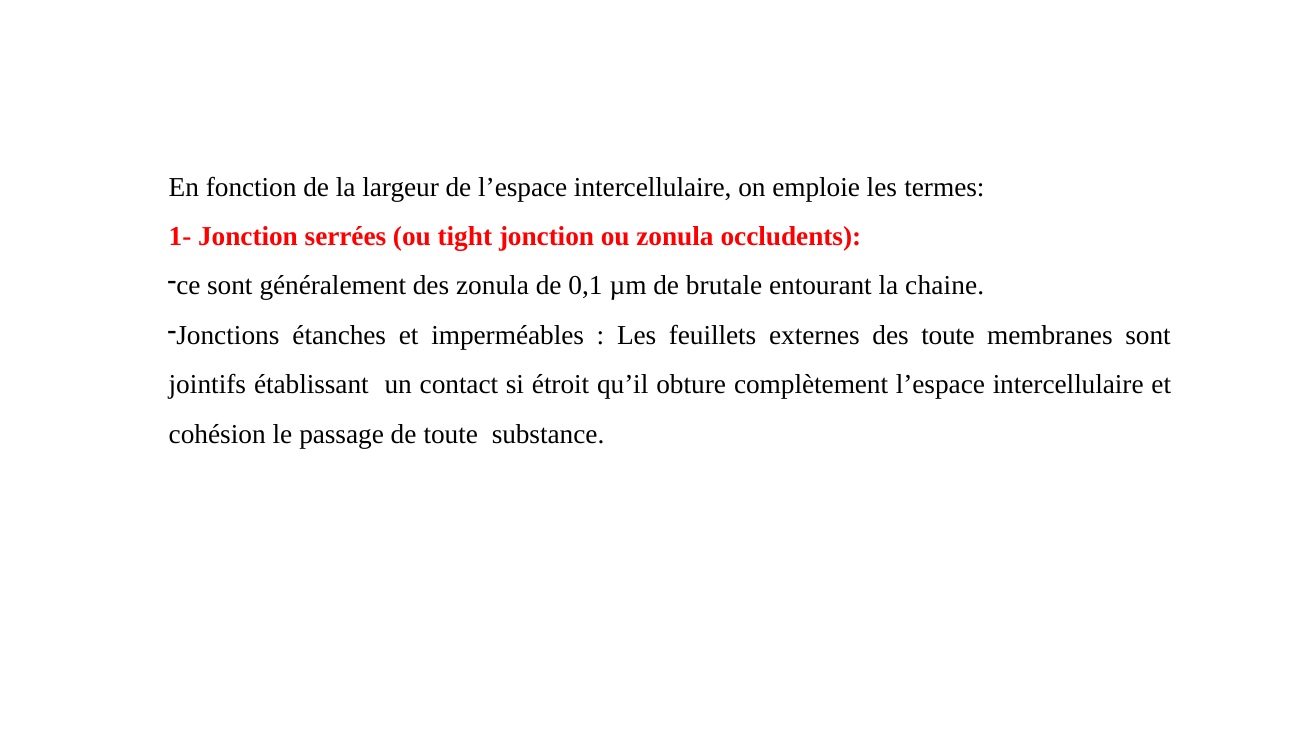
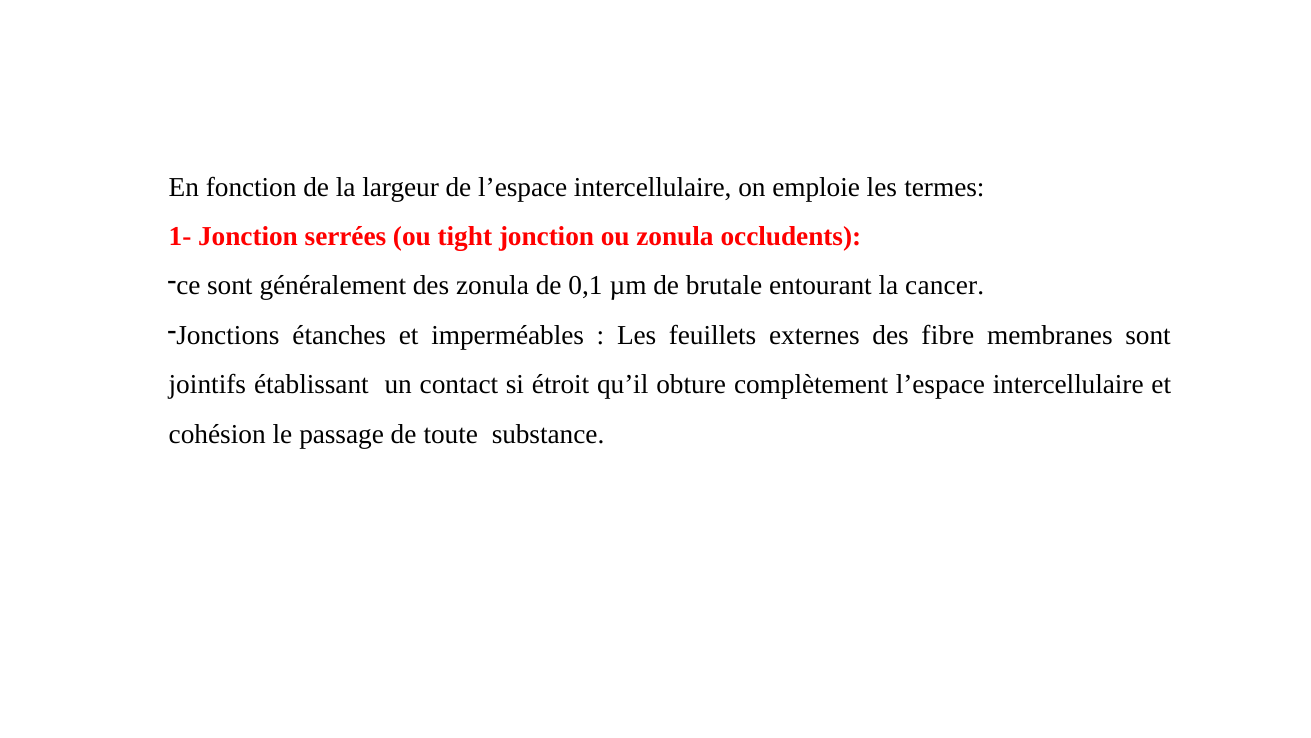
chaine: chaine -> cancer (945, 285)
des toute: toute -> fibre (948, 335)
